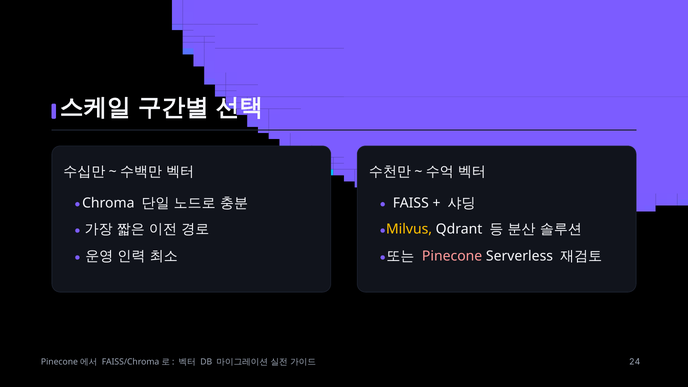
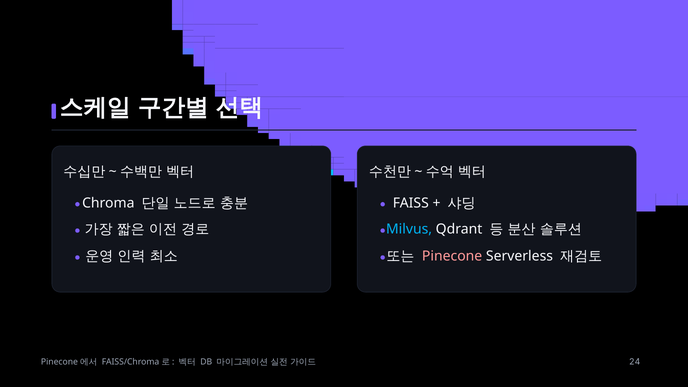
Milvus colour: yellow -> light blue (409, 229)
